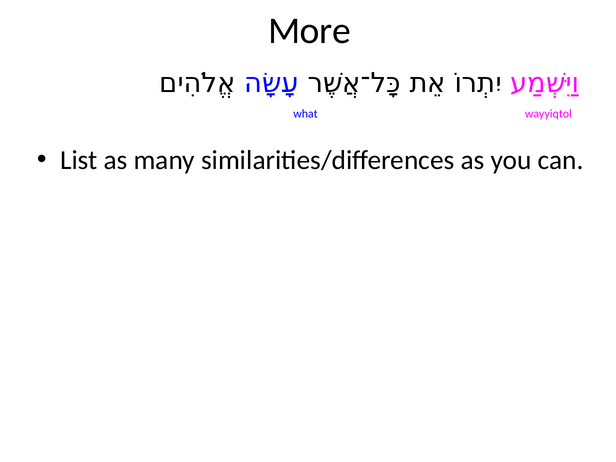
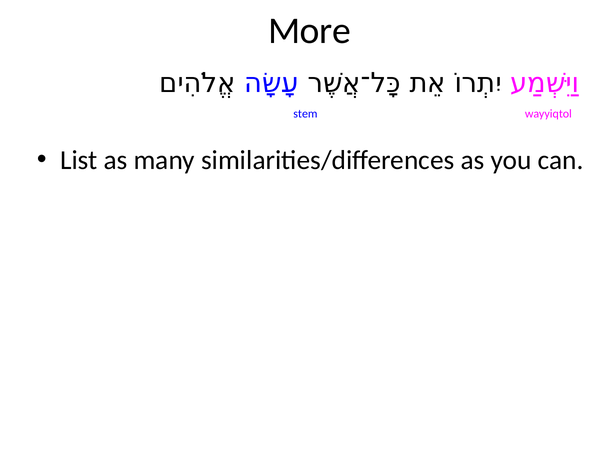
what: what -> stem (305, 114)
